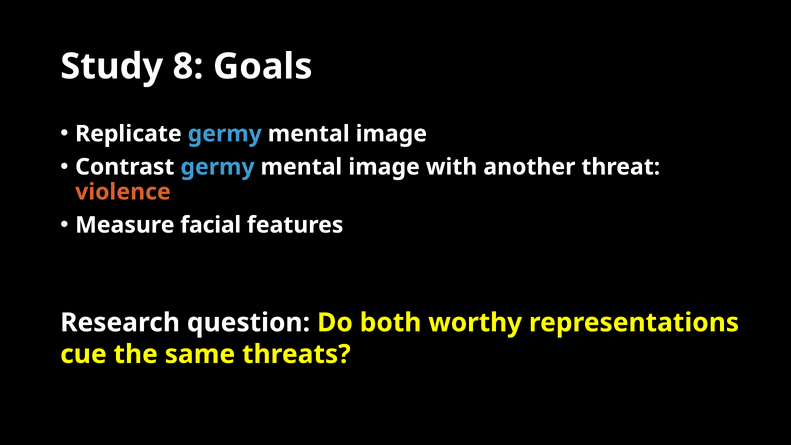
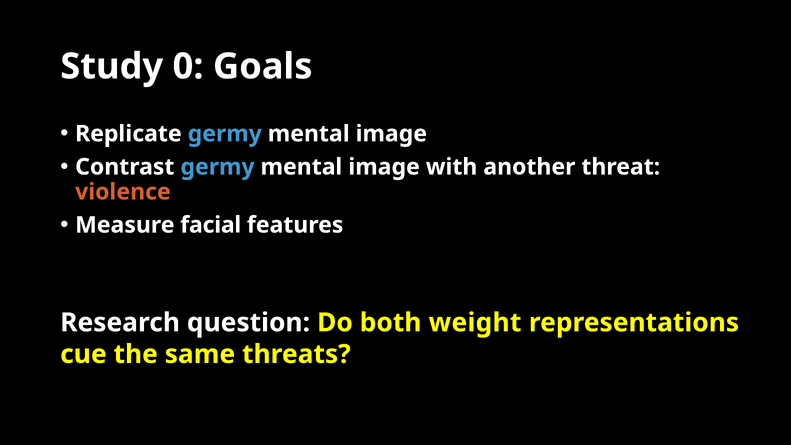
8: 8 -> 0 (188, 66)
worthy: worthy -> weight (475, 323)
